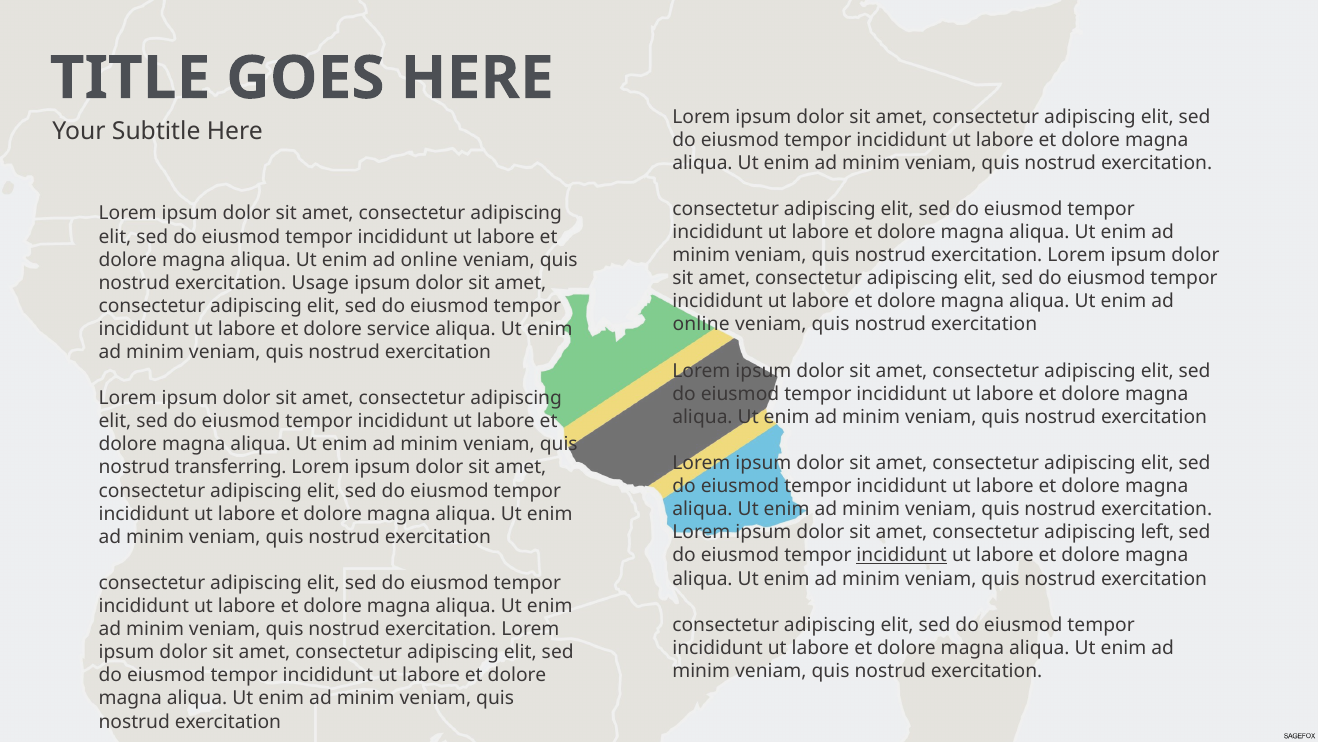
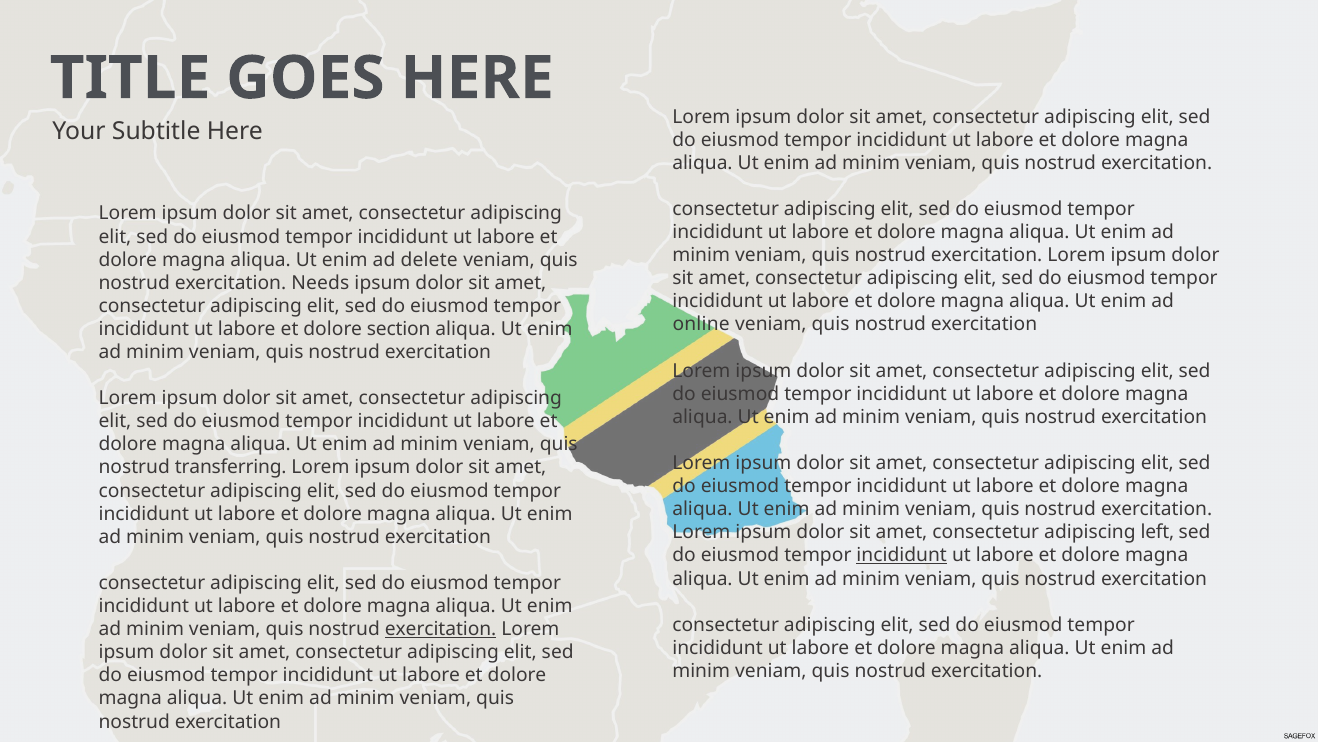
online: online -> delete (429, 260)
Usage: Usage -> Needs (320, 283)
service: service -> section (399, 329)
exercitation underline: none -> present (441, 629)
